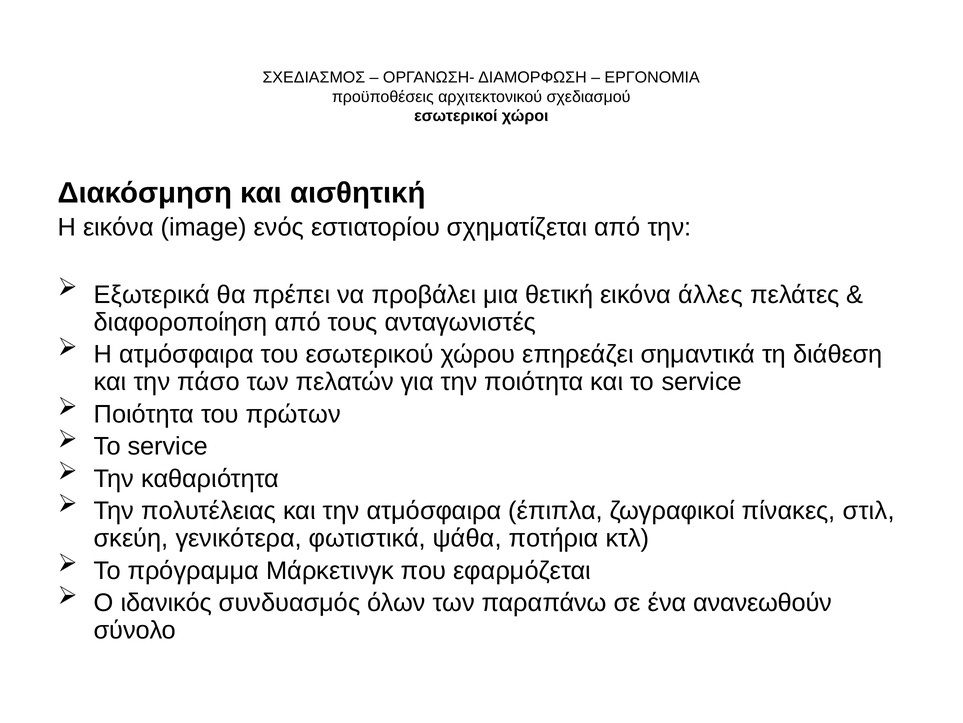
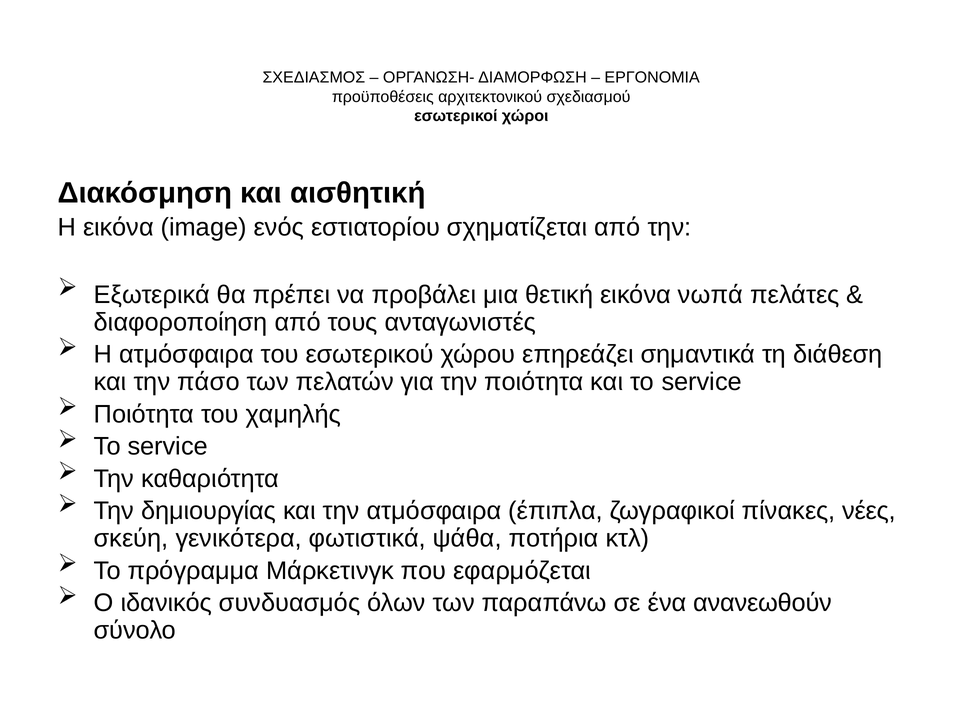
άλλες: άλλες -> νωπά (710, 294)
πρώτων: πρώτων -> χαμηλής (293, 414)
πολυτέλειας: πολυτέλειας -> δημιουργίας (209, 510)
στιλ: στιλ -> νέες (869, 510)
